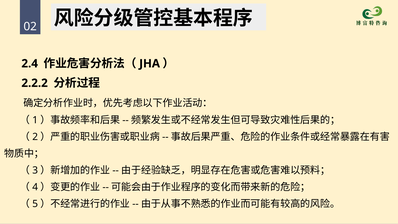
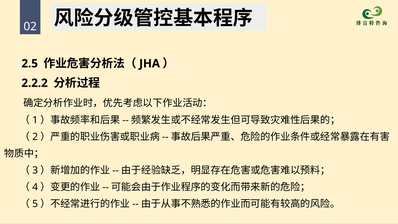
2.4: 2.4 -> 2.5 (30, 64)
